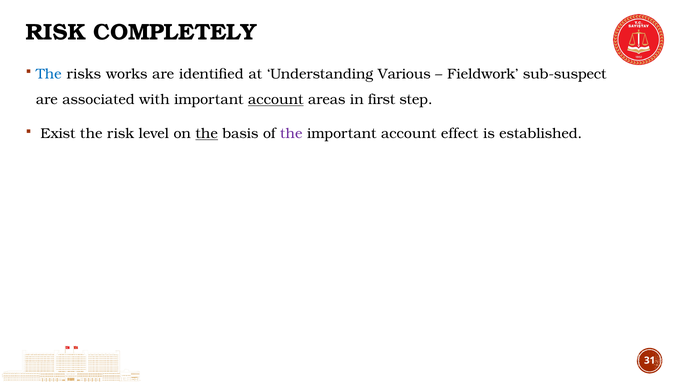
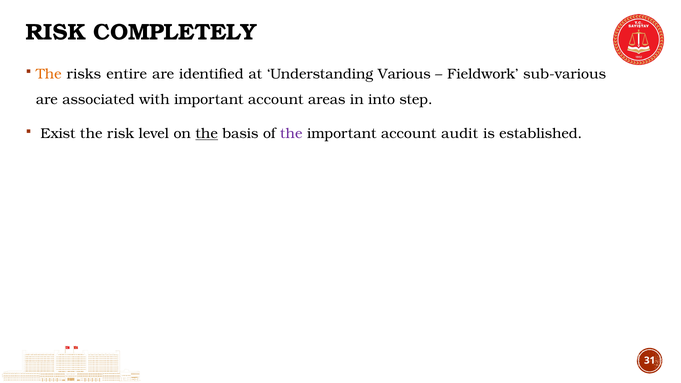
The colour: blue -> orange (49, 74)
works: works -> entire (127, 74)
sub-suspect: sub-suspect -> sub-various (565, 74)
account underline: present -> none (276, 100)
first: first -> into (382, 100)
effect: effect -> audit (460, 134)
